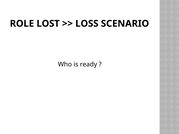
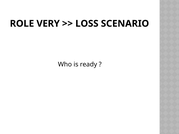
LOST: LOST -> VERY (48, 24)
